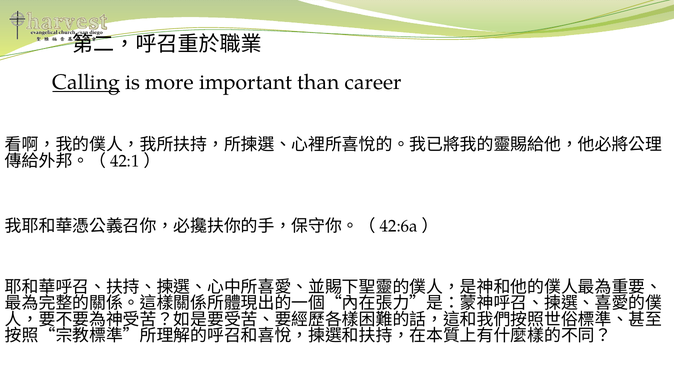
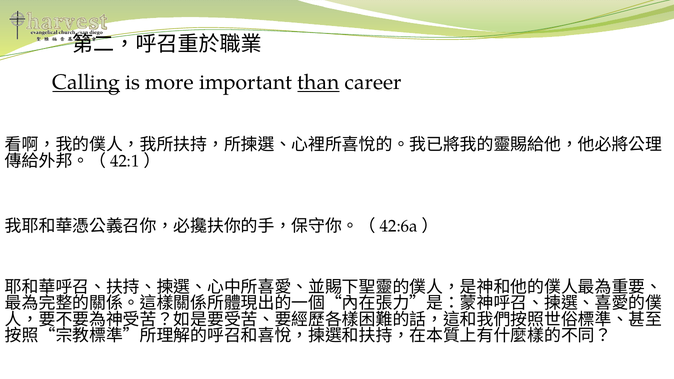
than underline: none -> present (319, 82)
